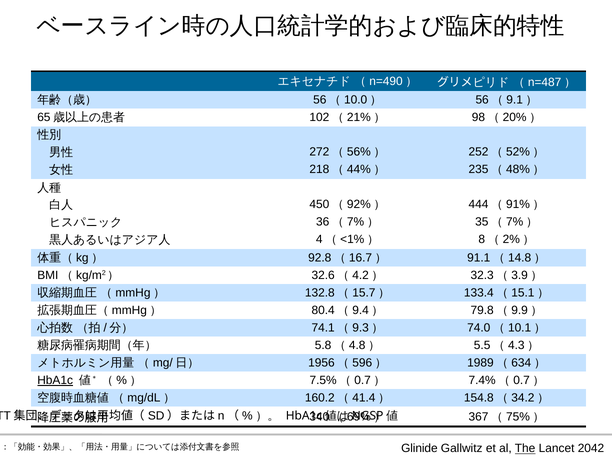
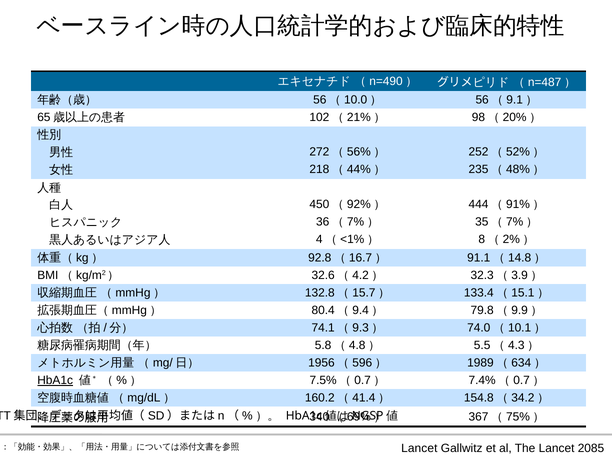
Glinide: Glinide -> Lancet (419, 449)
The underline: present -> none (525, 449)
2042: 2042 -> 2085 (591, 449)
